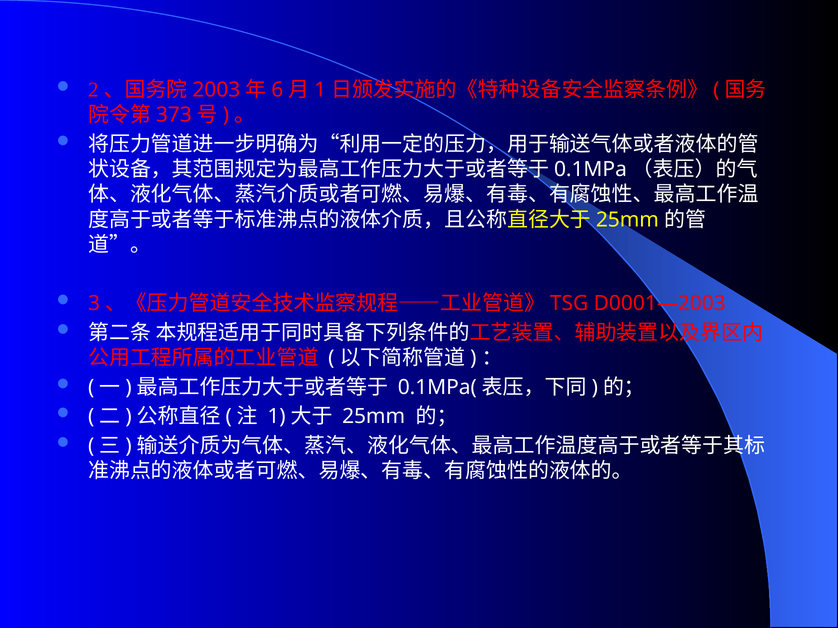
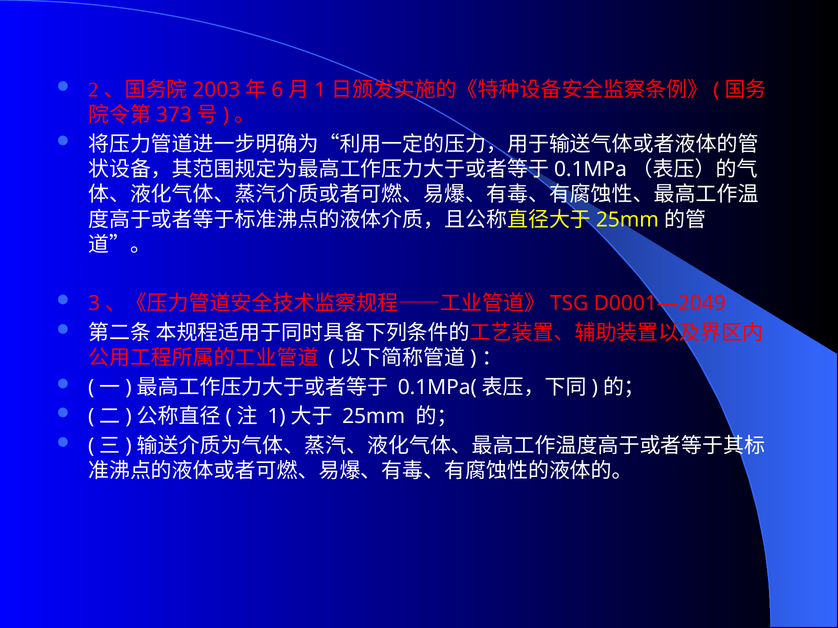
D0001—2003: D0001—2003 -> D0001—2049 (660, 304)
